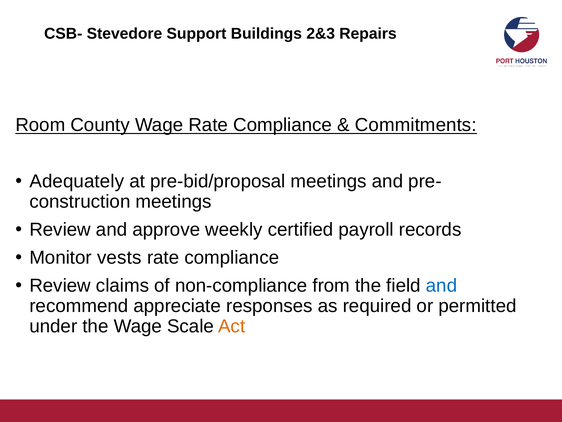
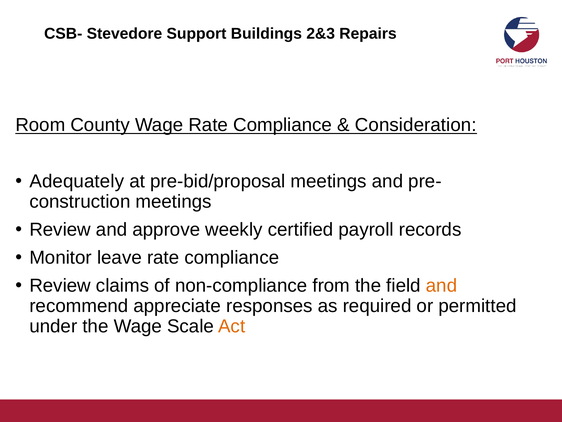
Commitments: Commitments -> Consideration (416, 125)
vests: vests -> leave (119, 257)
and colour: blue -> orange (442, 285)
